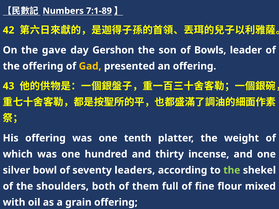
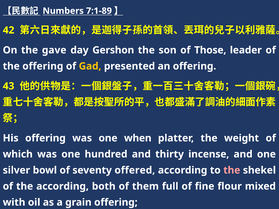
Bowls: Bowls -> Those (210, 50)
tenth: tenth -> when (138, 138)
leaders: leaders -> offered (135, 170)
the colour: light green -> pink (232, 170)
the shoulders: shoulders -> according (63, 186)
